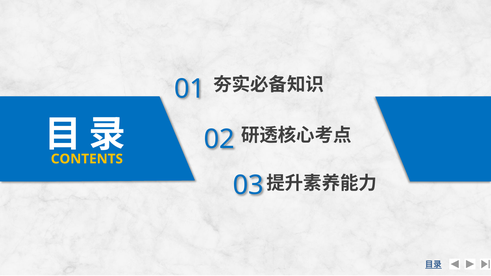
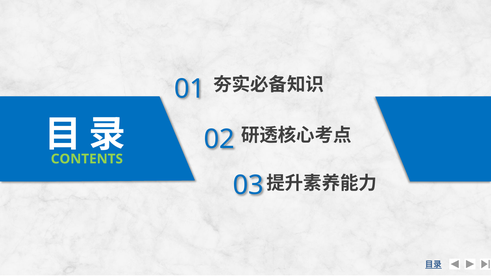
CONTENTS colour: yellow -> light green (87, 159)
